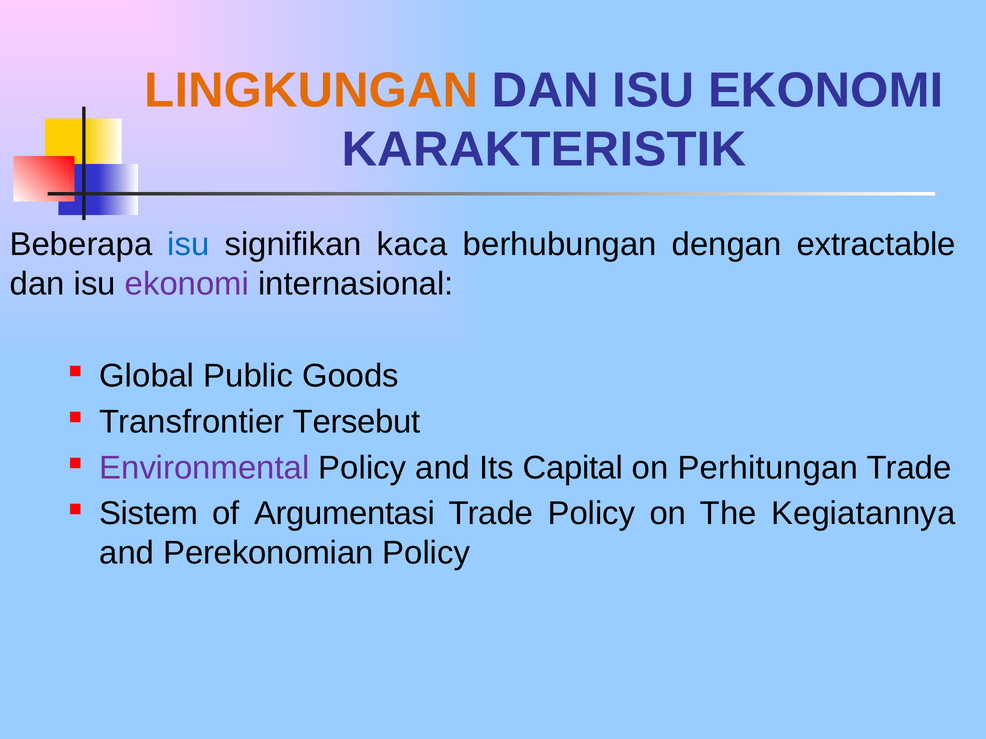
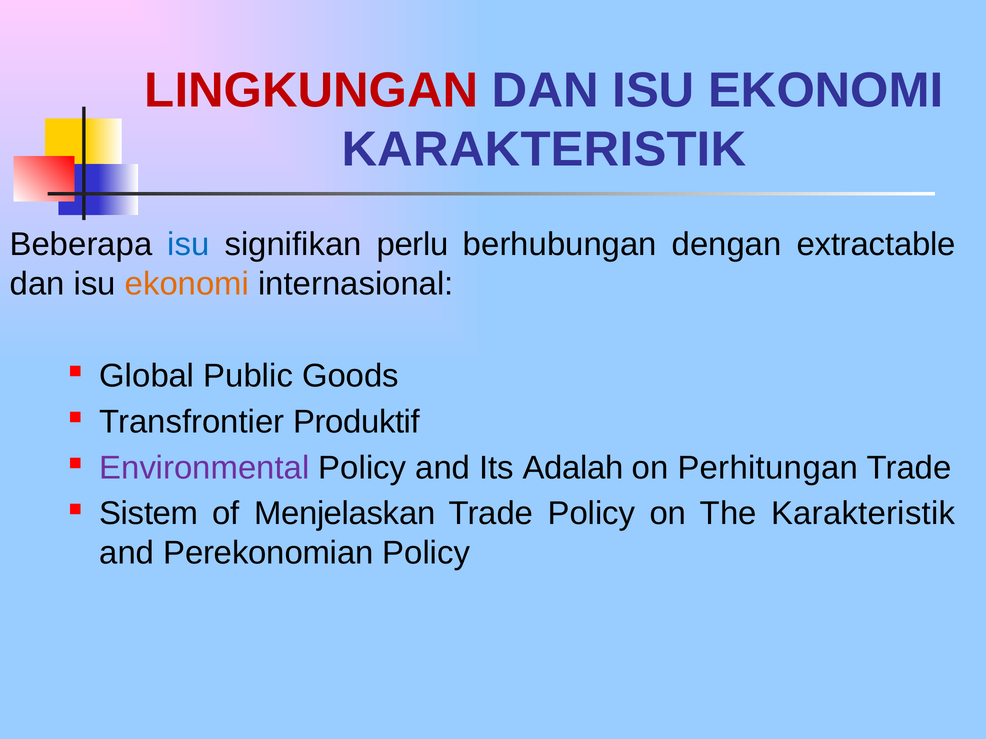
LINGKUNGAN colour: orange -> red (311, 90)
kaca: kaca -> perlu (412, 245)
ekonomi colour: purple -> orange (187, 284)
Tersebut: Tersebut -> Produktif (357, 422)
Capital: Capital -> Adalah (573, 468)
Argumentasi: Argumentasi -> Menjelaskan (345, 514)
The Kegiatannya: Kegiatannya -> Karakteristik (863, 514)
